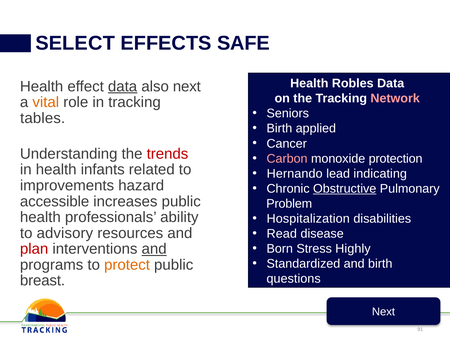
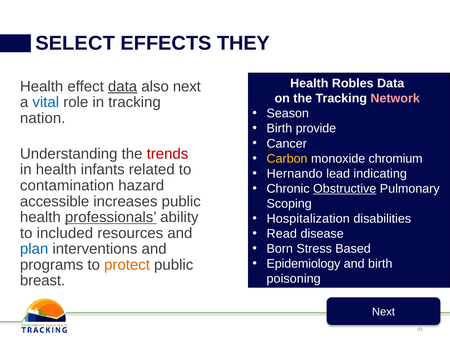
SAFE: SAFE -> THEY (244, 43)
vital colour: orange -> blue (46, 102)
Seniors: Seniors -> Season (288, 113)
tables: tables -> nation (43, 118)
applied: applied -> provide (316, 128)
Carbon colour: pink -> yellow (287, 158)
protection: protection -> chromium (396, 158)
improvements: improvements -> contamination (67, 185)
Problem: Problem -> Scoping (289, 203)
professionals underline: none -> present (111, 217)
advisory: advisory -> included (65, 233)
plan colour: red -> blue (34, 249)
and underline: present -> none (154, 249)
Highly: Highly -> Based (353, 248)
Standardized: Standardized -> Epidemiology (303, 263)
questions: questions -> poisoning (294, 278)
